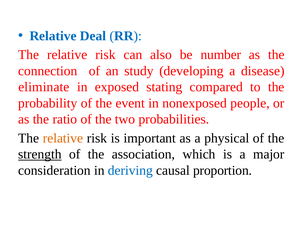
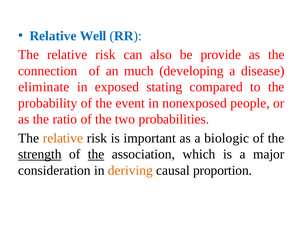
Deal: Deal -> Well (93, 36)
number: number -> provide (221, 55)
study: study -> much (139, 71)
physical: physical -> biologic (227, 138)
the underline: none -> present (96, 154)
deriving colour: blue -> orange (130, 171)
